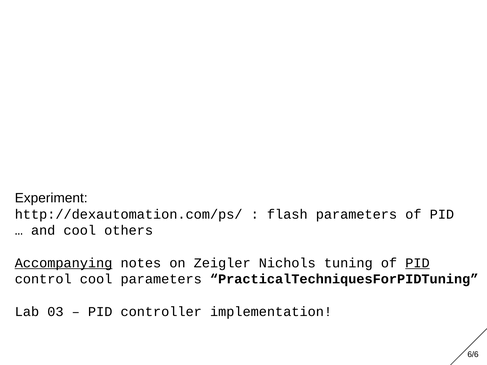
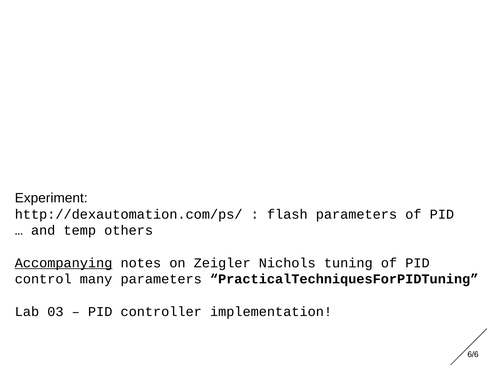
and cool: cool -> temp (80, 231)
PID underline: present -> none (417, 263)
control cool: cool -> many (96, 279)
